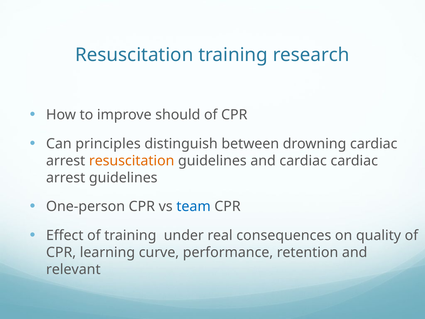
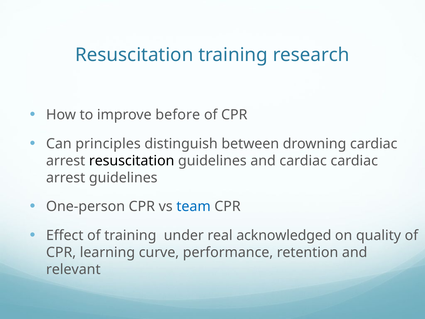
should: should -> before (178, 115)
resuscitation colour: orange -> black (132, 161)
consequences: consequences -> acknowledged (284, 235)
